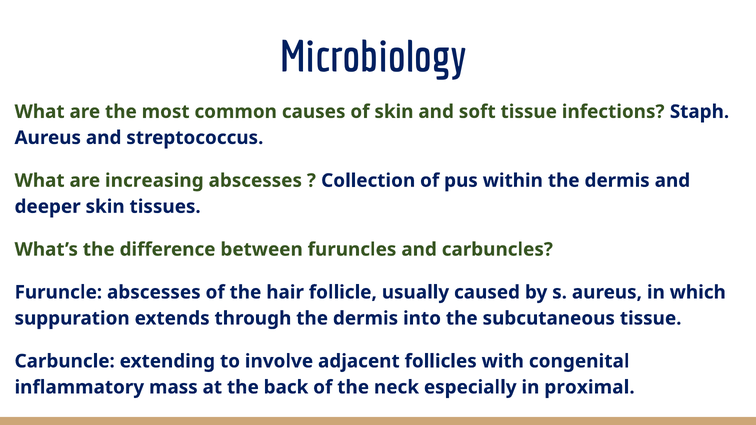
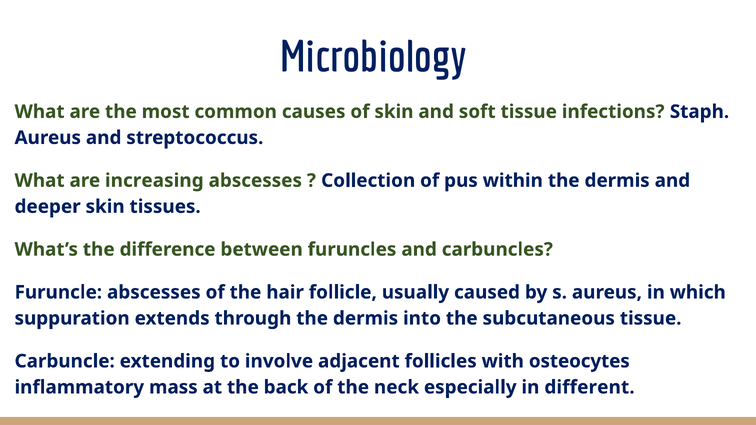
congenital: congenital -> osteocytes (579, 361)
proximal: proximal -> different (590, 387)
